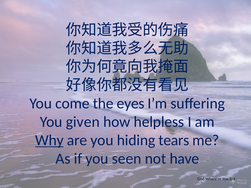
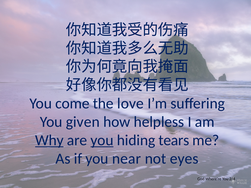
eyes: eyes -> love (130, 104)
you underline: none -> present (102, 140)
seen: seen -> near (127, 159)
have: have -> eyes (184, 159)
